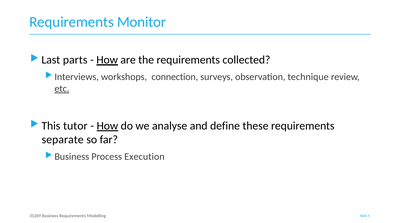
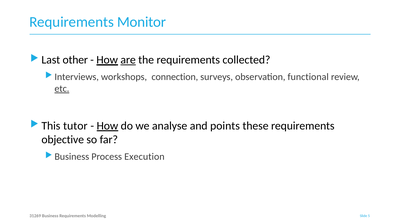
parts: parts -> other (75, 60)
are underline: none -> present (128, 60)
technique: technique -> functional (308, 77)
define: define -> points (225, 126)
separate: separate -> objective (63, 140)
